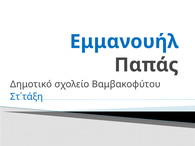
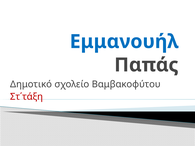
Στ΄τάξη colour: blue -> red (27, 97)
